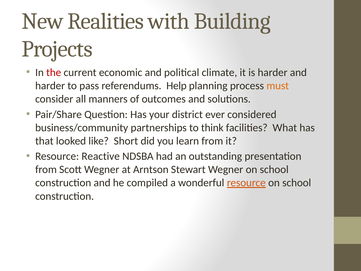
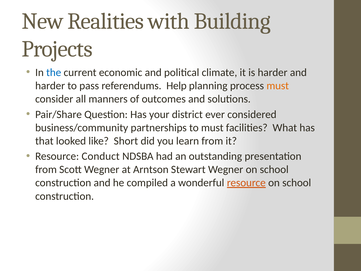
the colour: red -> blue (54, 72)
to think: think -> must (212, 128)
Reactive: Reactive -> Conduct (101, 156)
